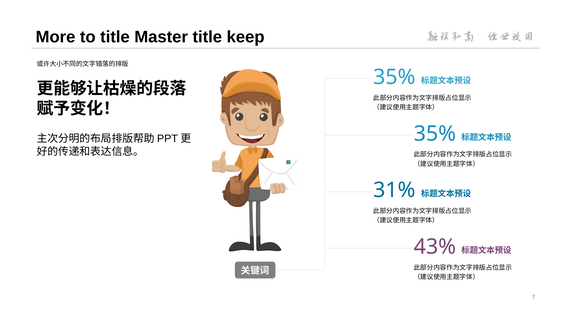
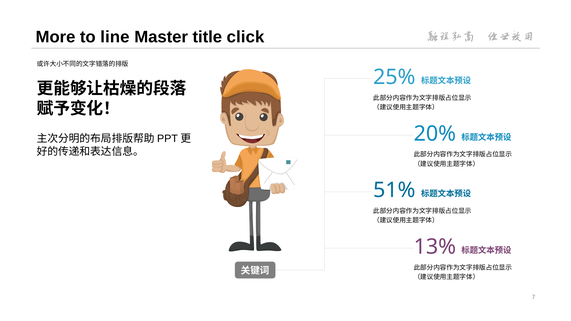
to title: title -> line (115, 37)
keep: keep -> click (246, 37)
35%: 35% -> 25% (394, 77)
35%: 35% -> 20% (435, 134)
31%: 31% -> 51% (394, 190)
43%: 43% -> 13% (435, 247)
